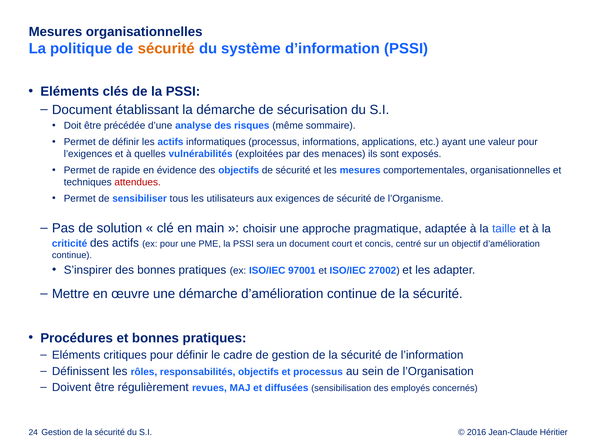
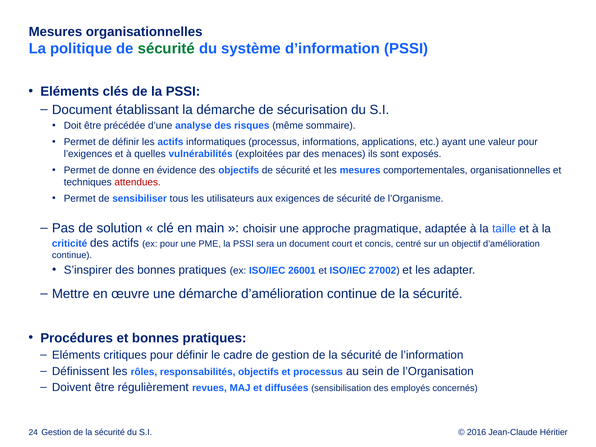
sécurité colour: orange -> green (166, 49)
rapide: rapide -> donne (126, 170)
97001: 97001 -> 26001 (302, 271)
